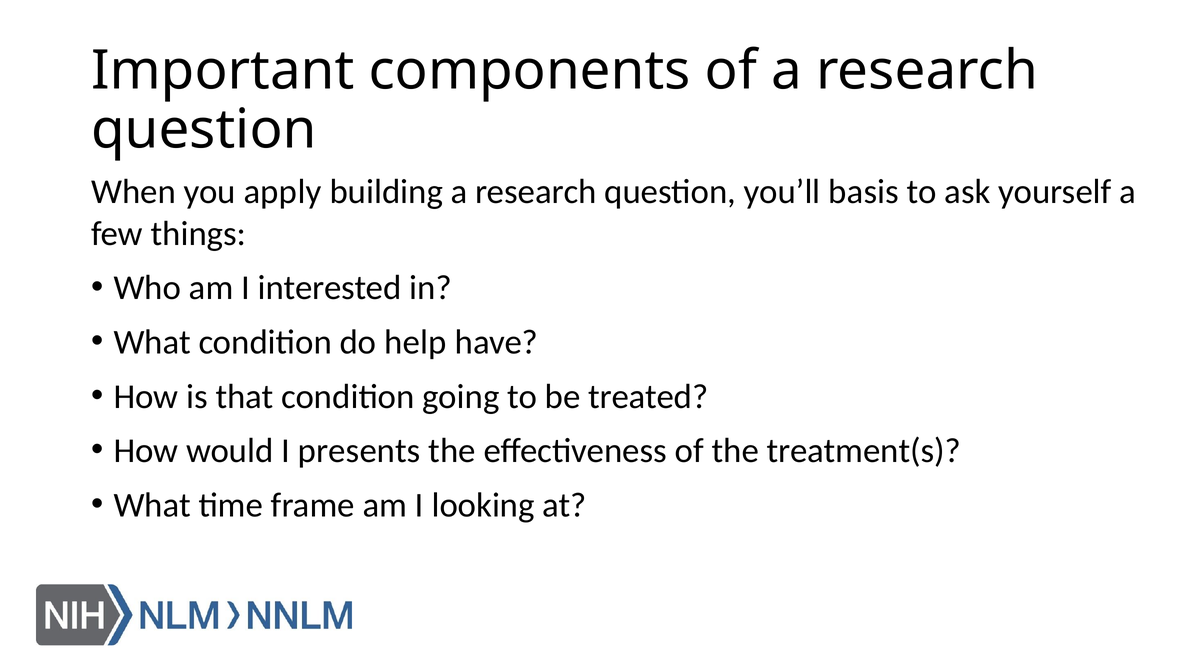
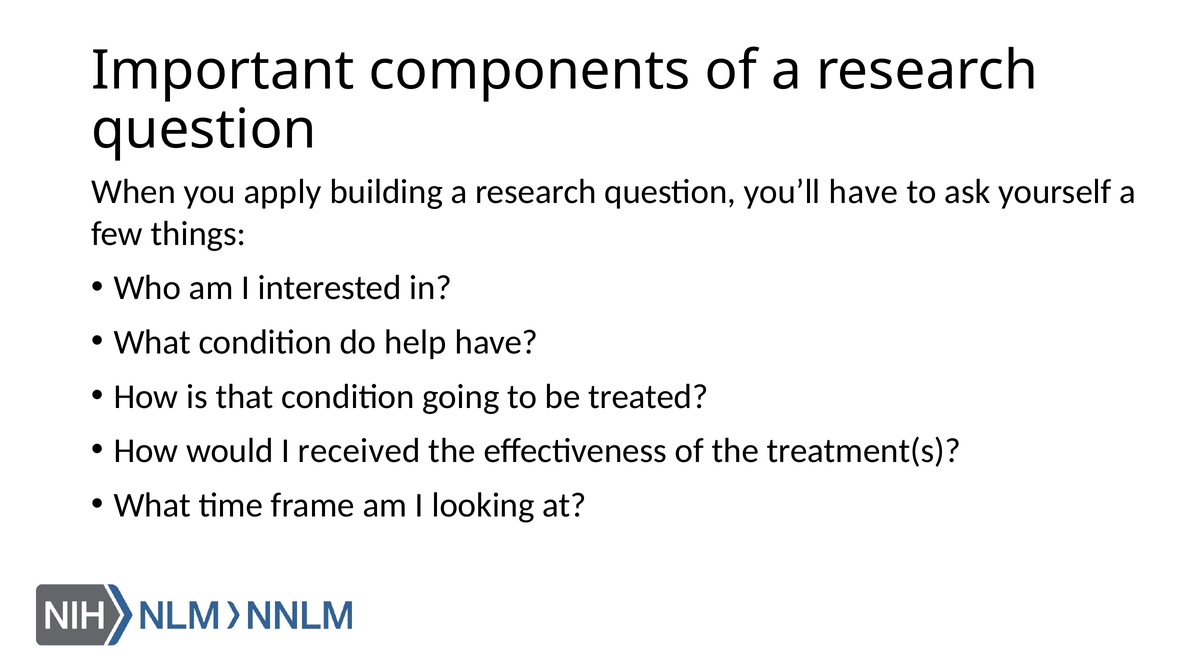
you’ll basis: basis -> have (864, 192)
presents: presents -> received (359, 451)
